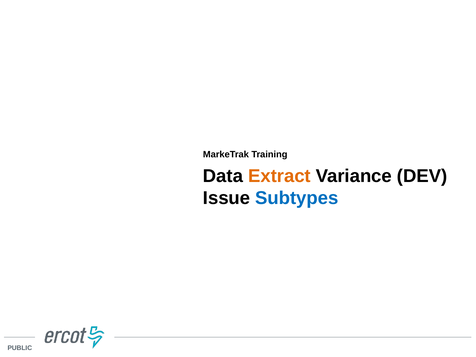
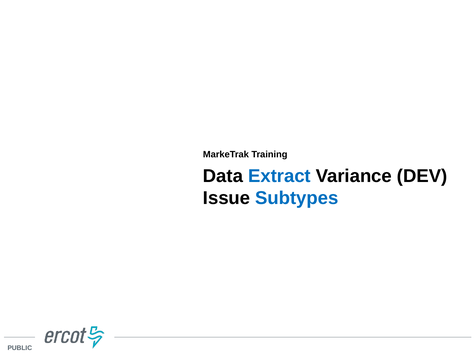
Extract colour: orange -> blue (279, 176)
